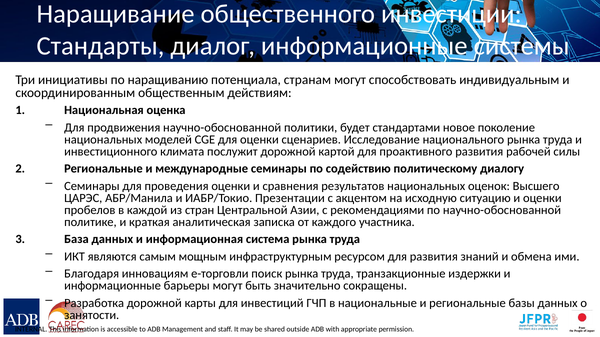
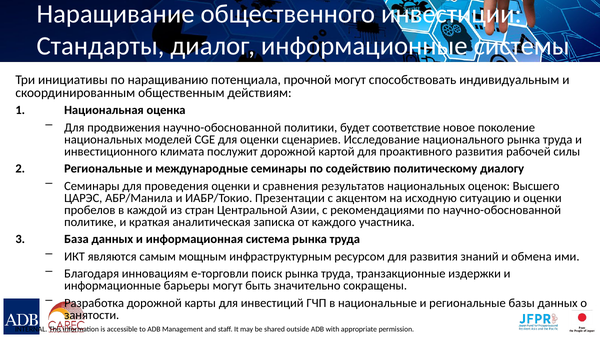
странам: странам -> прочной (308, 80)
стандартами: стандартами -> соответствие (406, 128)
